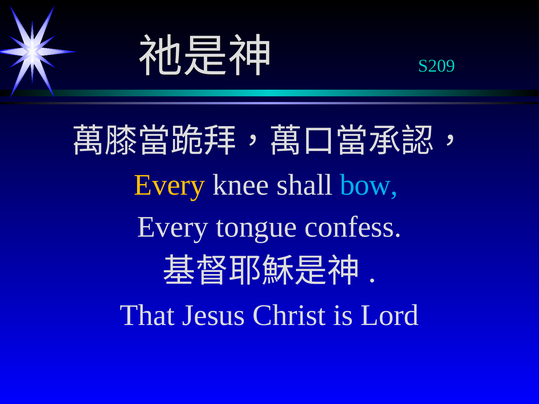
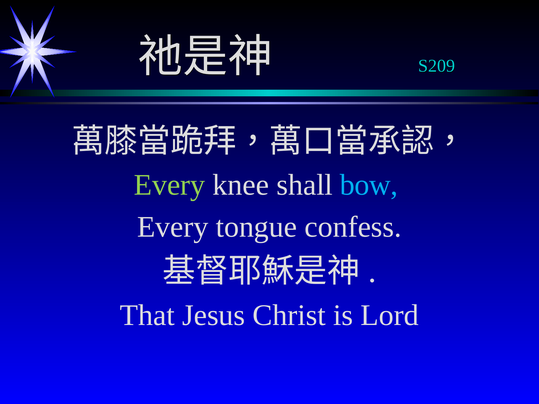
Every colour: yellow -> light green (170, 185)
